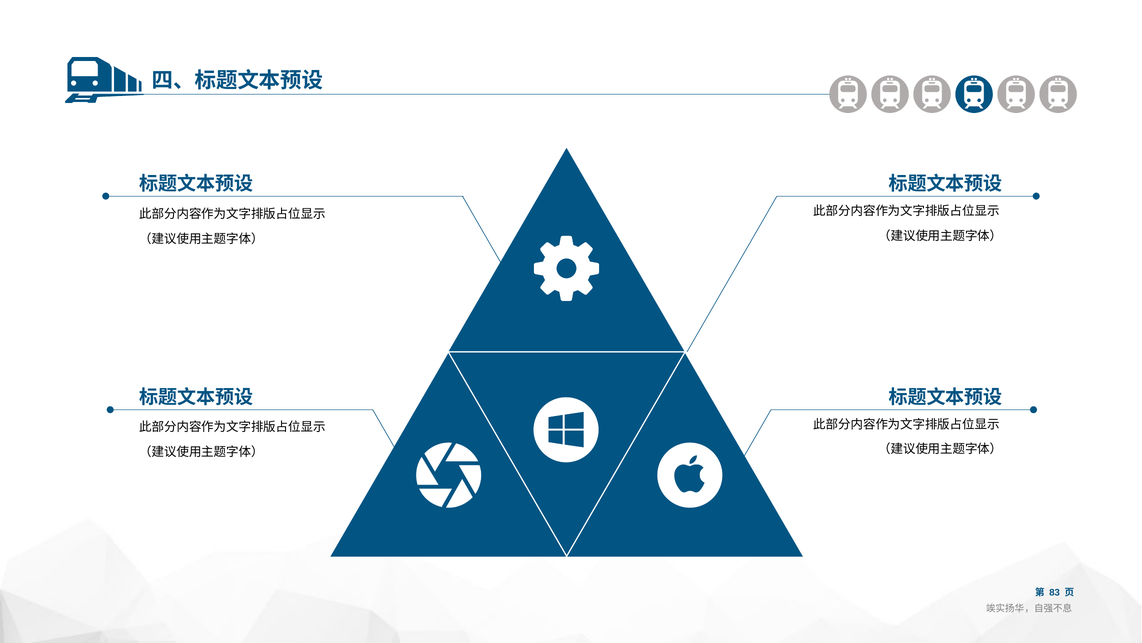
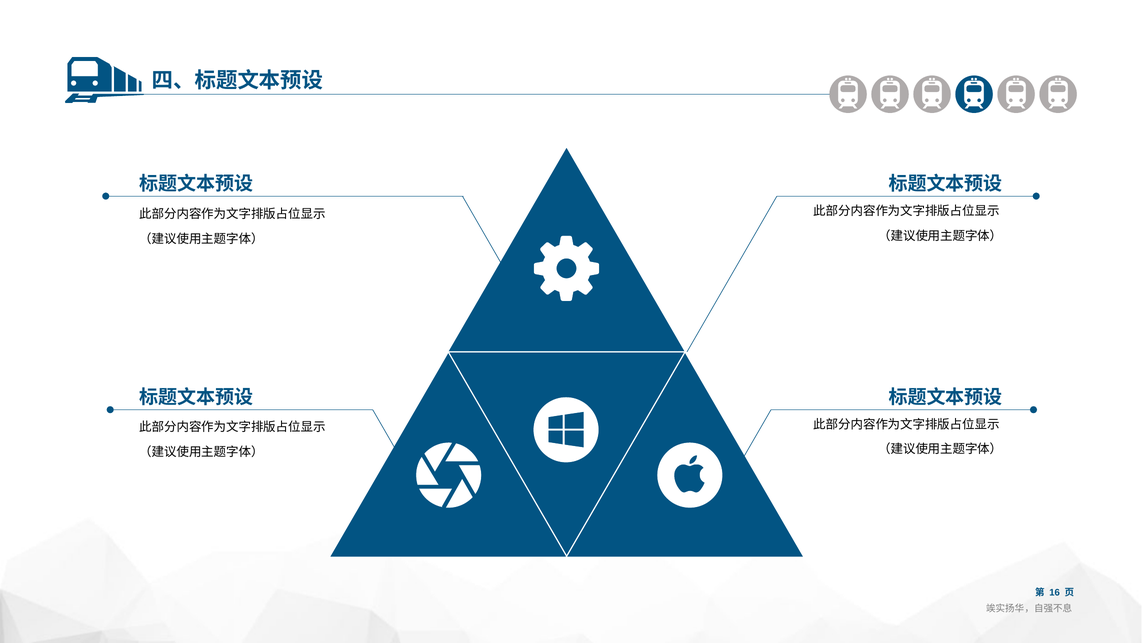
83: 83 -> 16 (1055, 592)
